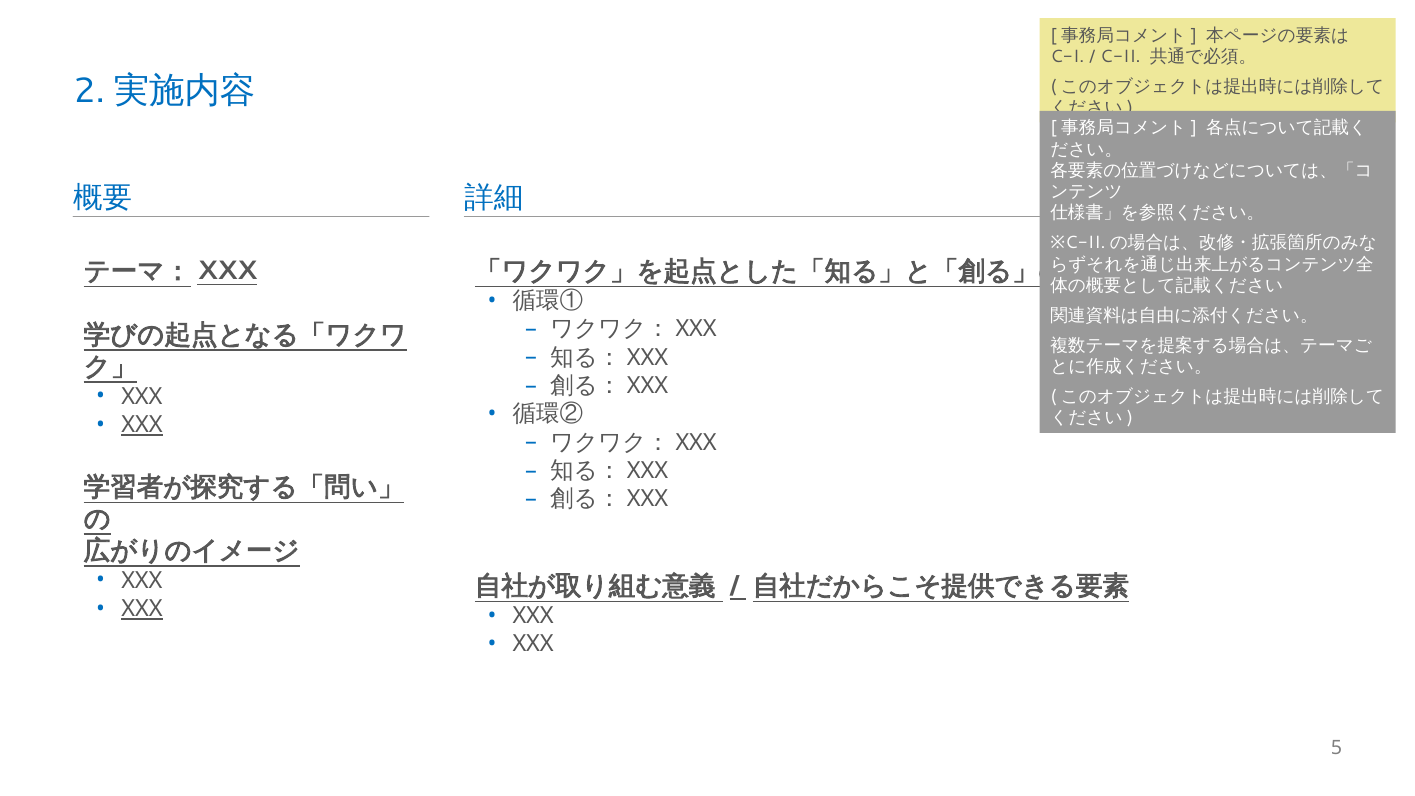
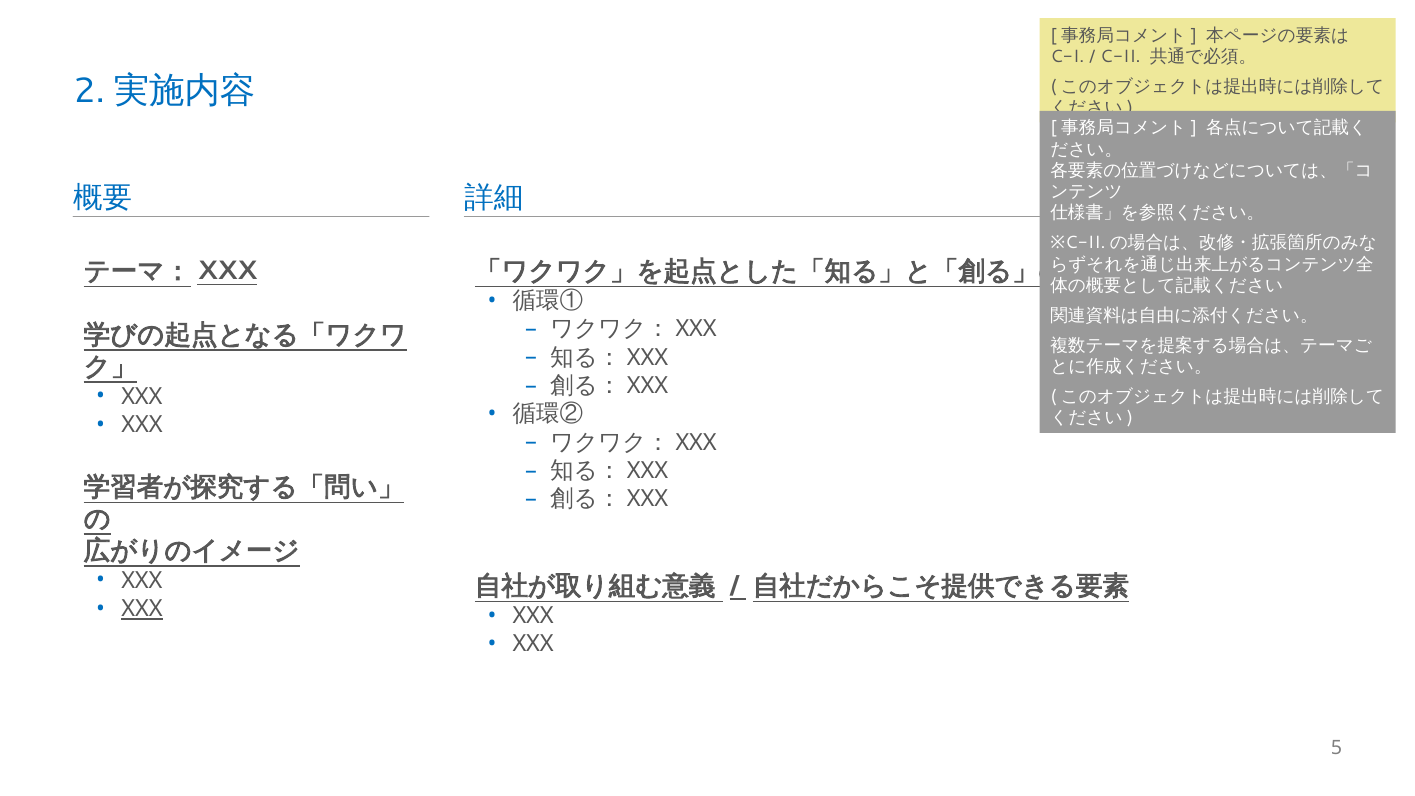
XXX underline: present -> none (142, 425)
